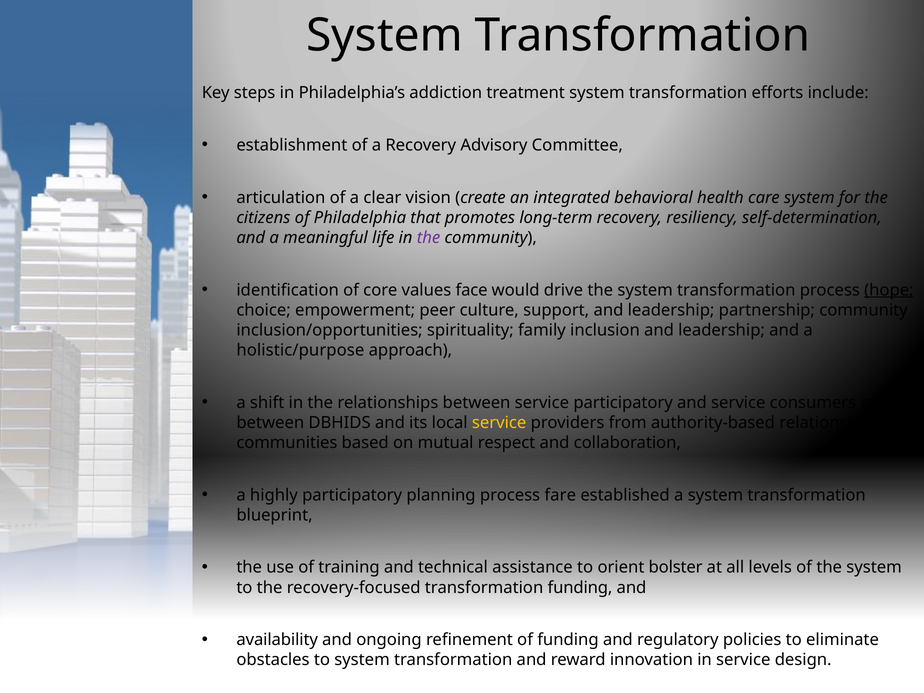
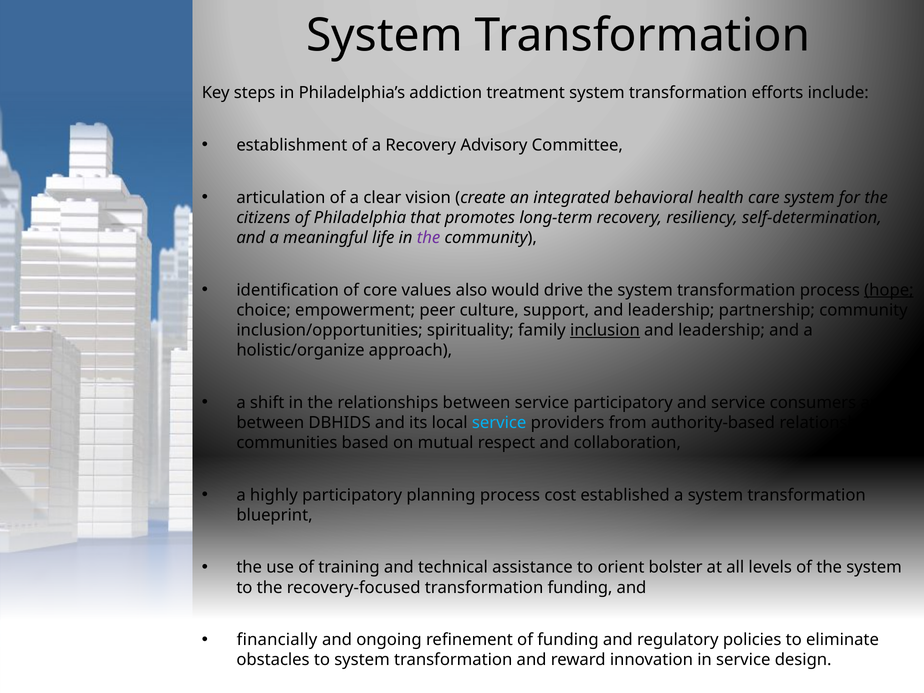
face: face -> also (472, 290)
inclusion underline: none -> present (605, 330)
holistic/purpose: holistic/purpose -> holistic/organize (300, 350)
service colour: yellow -> light blue (499, 423)
fare: fare -> cost (560, 495)
availability: availability -> financially (277, 640)
